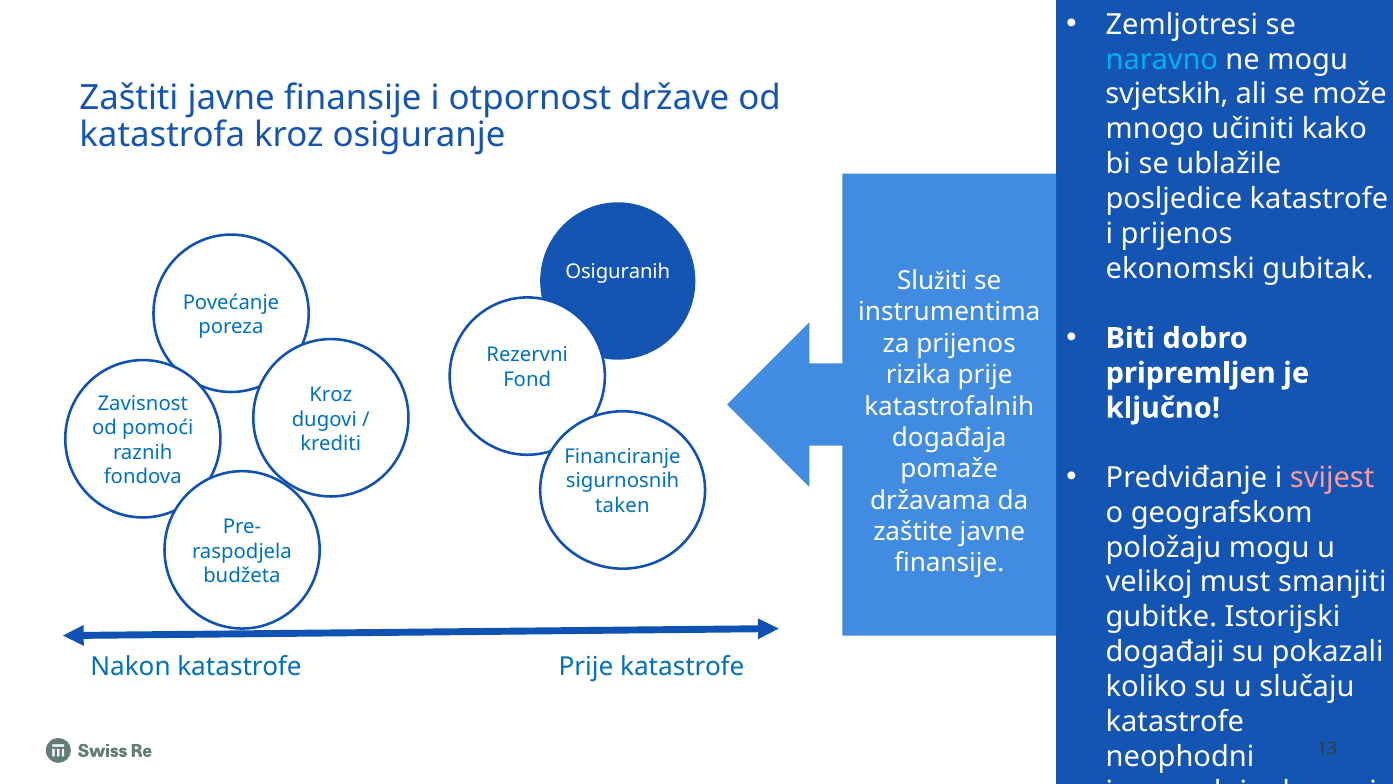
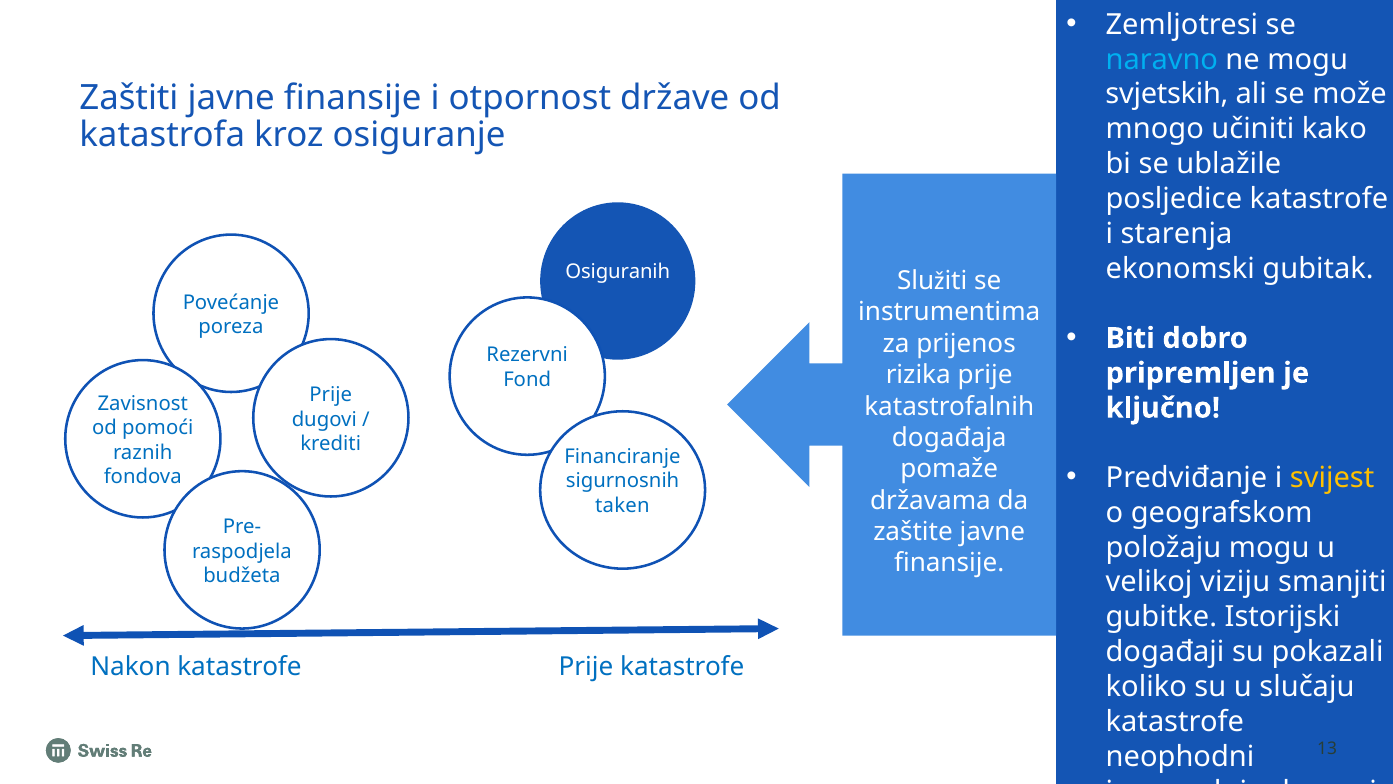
i prijenos: prijenos -> starenja (1177, 234)
Kroz: Kroz -> Prije (331, 395)
svijest colour: pink -> yellow (1332, 477)
must: must -> viziju (1235, 582)
